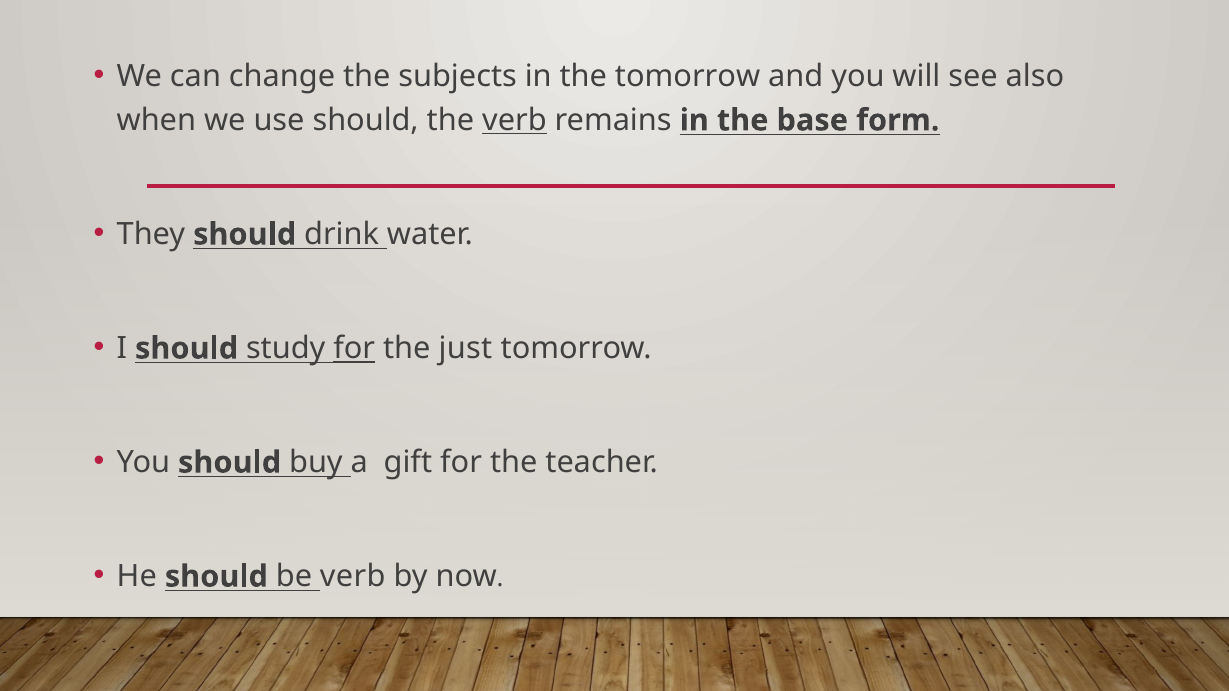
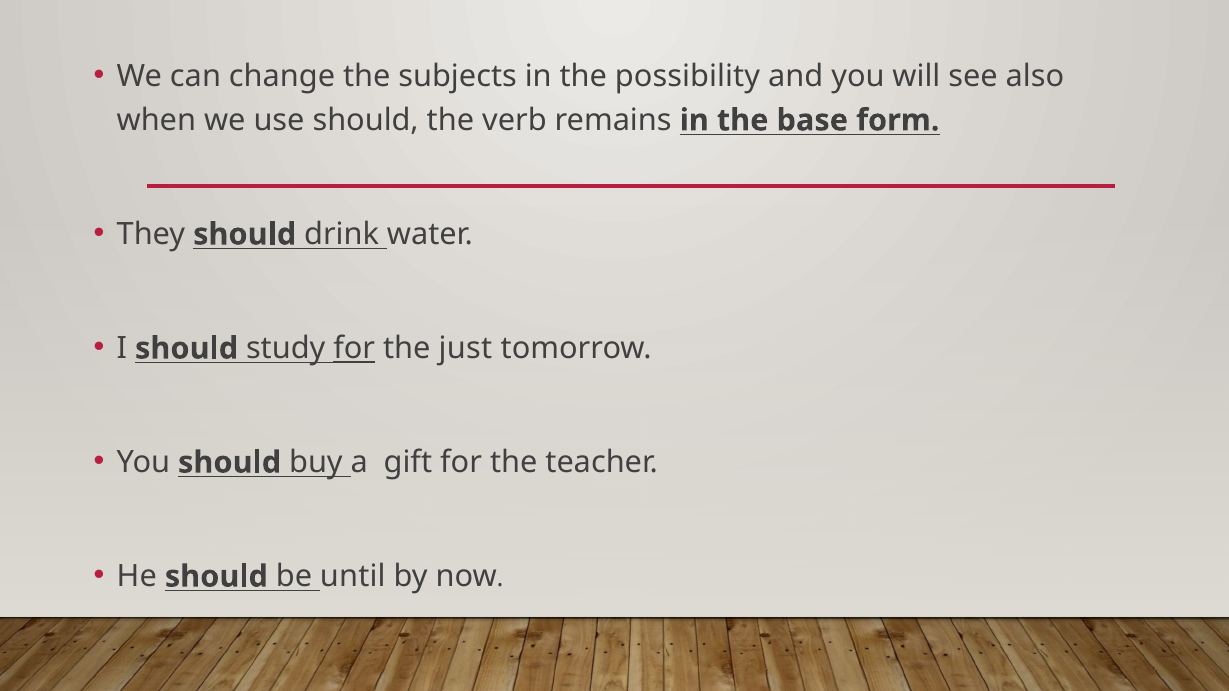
the tomorrow: tomorrow -> possibility (688, 76)
verb underline: present -> none (514, 120)
be verb: verb -> until (353, 577)
